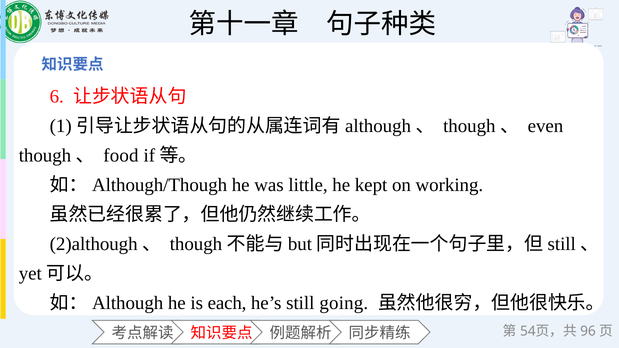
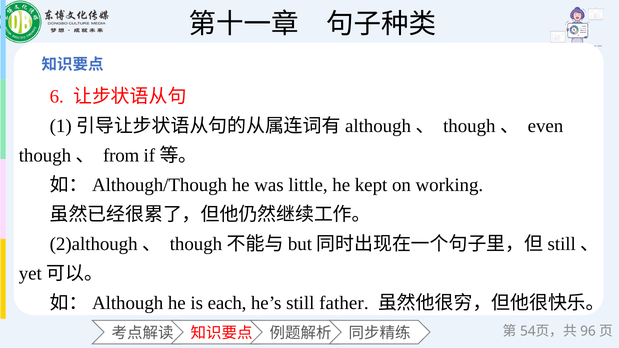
food: food -> from (121, 156)
going: going -> father (344, 303)
